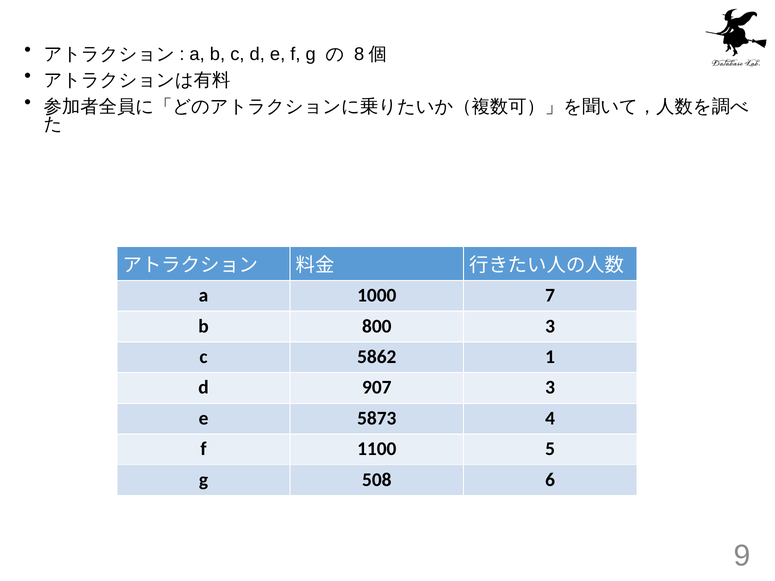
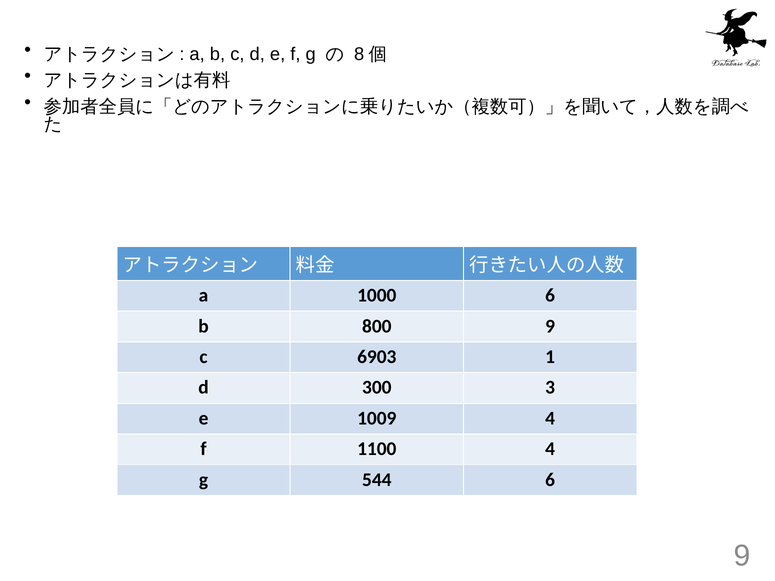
1000 7: 7 -> 6 (550, 296)
800 3: 3 -> 9 (550, 326)
5862: 5862 -> 6903 (377, 357)
907: 907 -> 300 (377, 388)
5873: 5873 -> 1009 (377, 418)
1100 5: 5 -> 4 (550, 449)
508: 508 -> 544 (377, 480)
